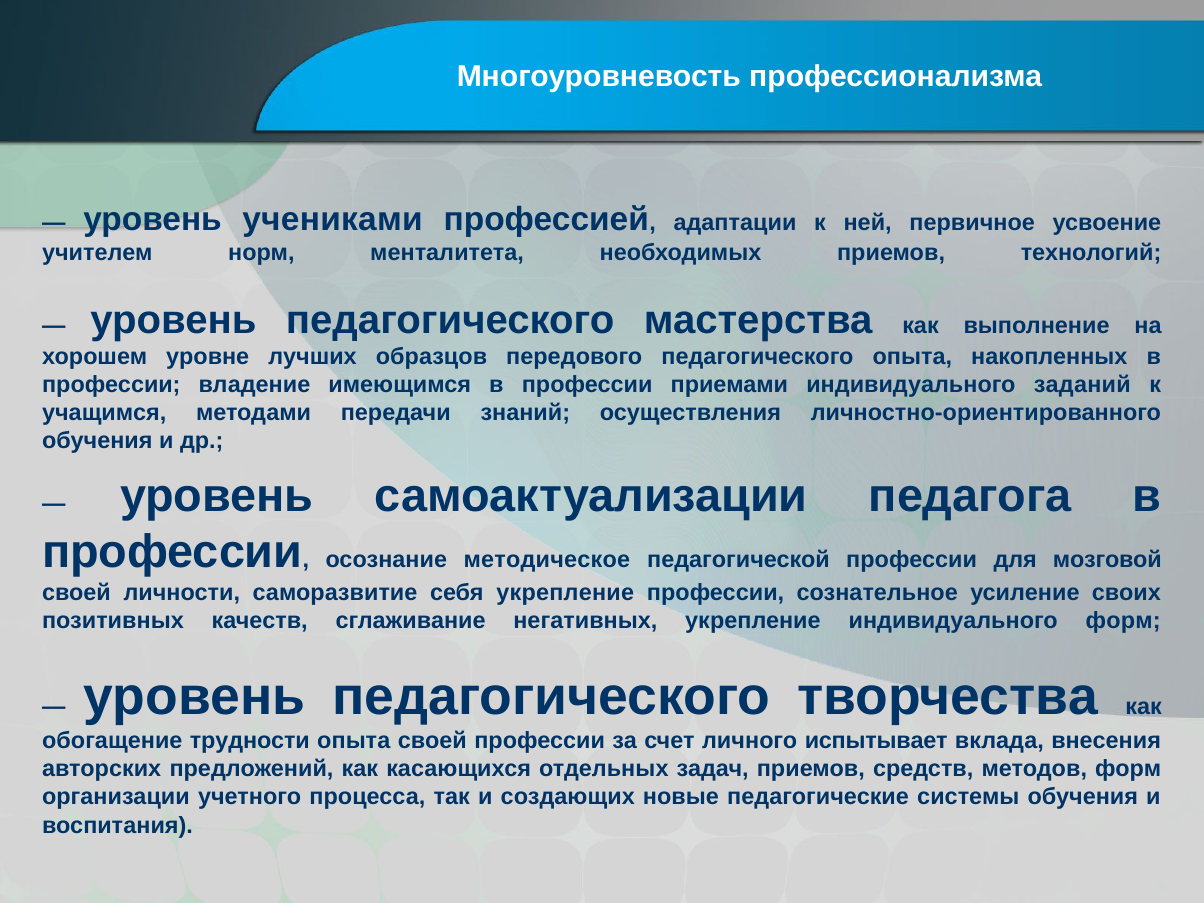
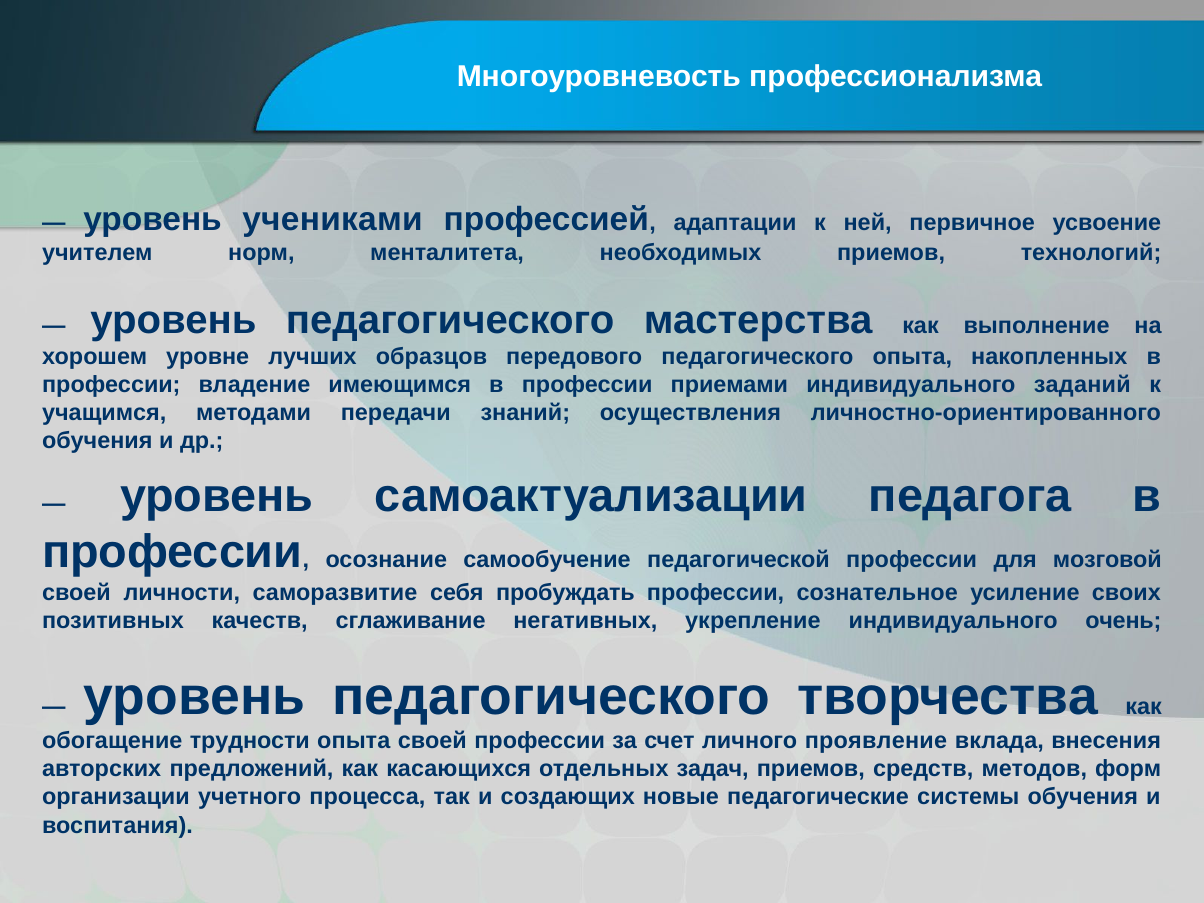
методическое: методическое -> самообучение (547, 560)
себя укрепление: укрепление -> пробуждать (565, 592)
индивидуального форм: форм -> очень (1123, 621)
испытывает: испытывает -> проявление (876, 741)
